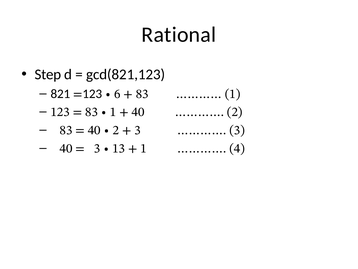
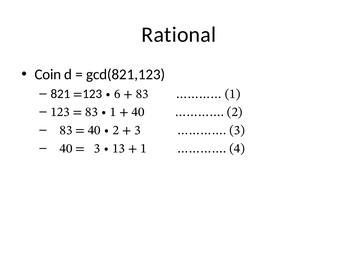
Step: Step -> Coin (48, 74)
